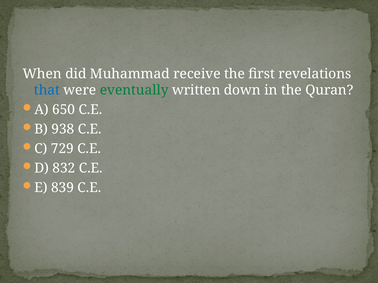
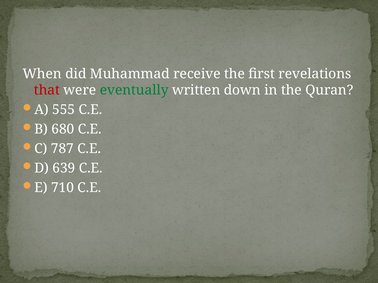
that colour: blue -> red (47, 90)
650: 650 -> 555 (64, 110)
938: 938 -> 680 (63, 129)
729: 729 -> 787 (62, 149)
832: 832 -> 639 (64, 168)
839: 839 -> 710 (62, 188)
